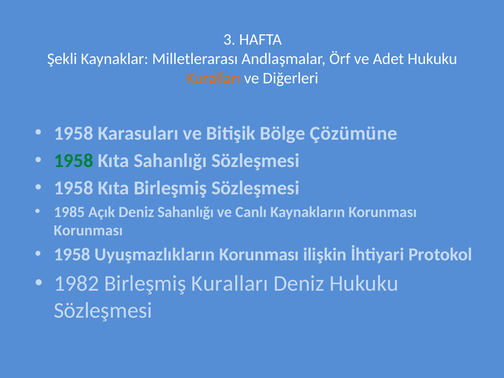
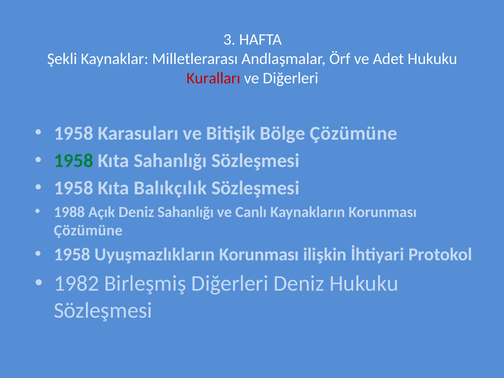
Kuralları colour: orange -> red (213, 78)
Kıta Birleşmiş: Birleşmiş -> Balıkçılık (170, 188)
1985: 1985 -> 1988 (69, 212)
Korunması: Korunması -> Çözümüne (88, 230)
Birleşmiş Kuralları: Kuralları -> Diğerleri (230, 284)
